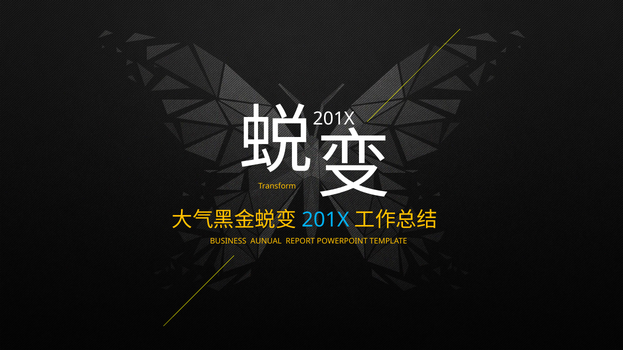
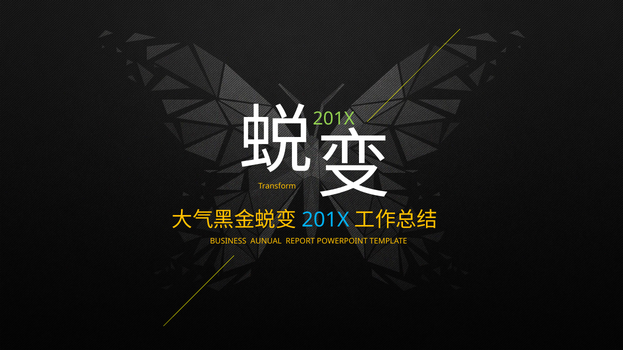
201X colour: white -> light green (334, 119)
